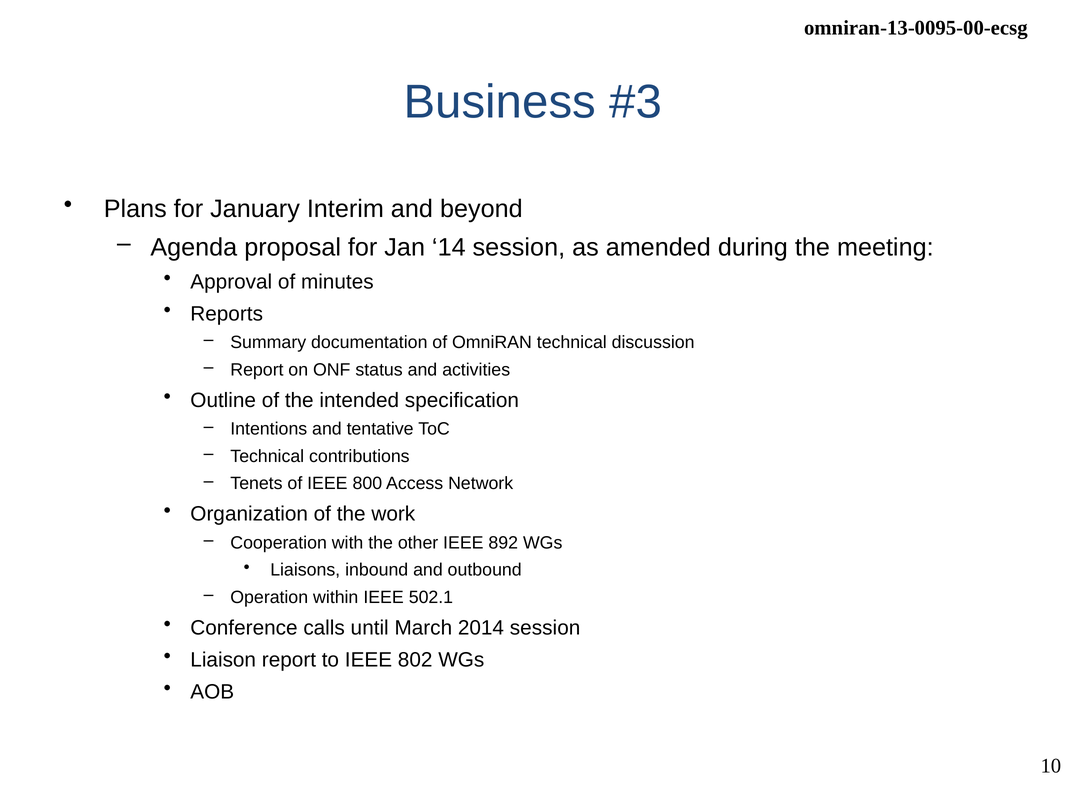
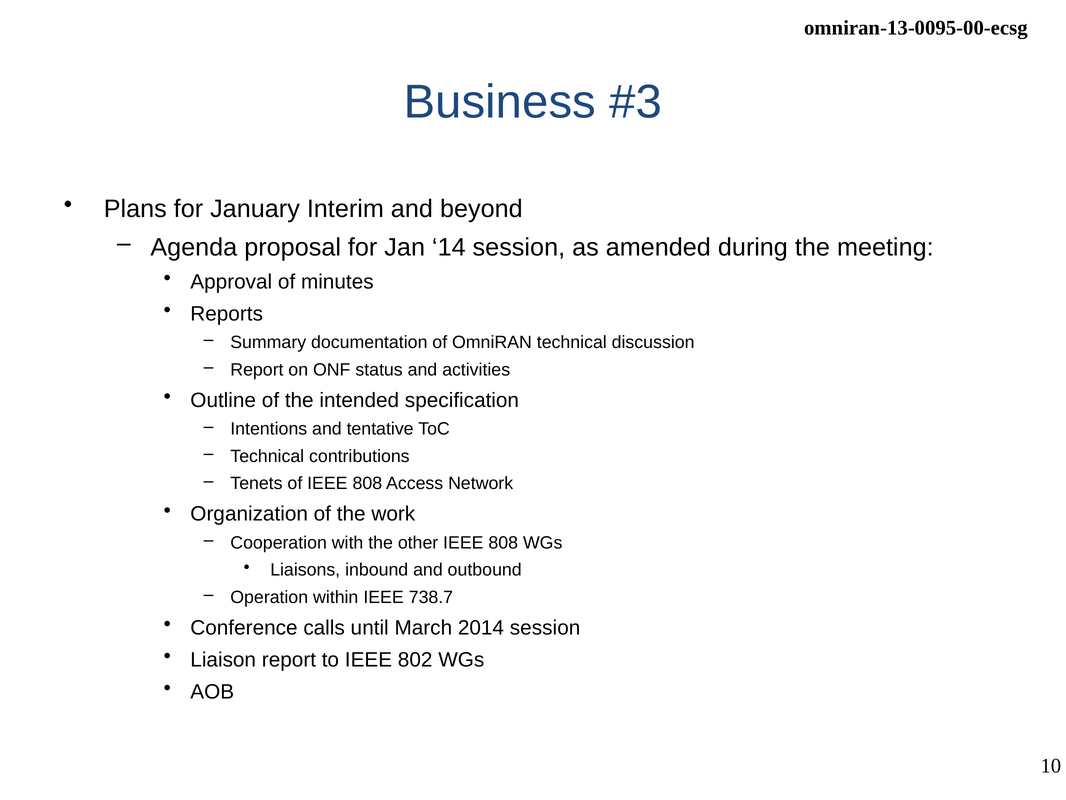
of IEEE 800: 800 -> 808 (367, 483)
other IEEE 892: 892 -> 808 (503, 542)
502.1: 502.1 -> 738.7 (431, 597)
